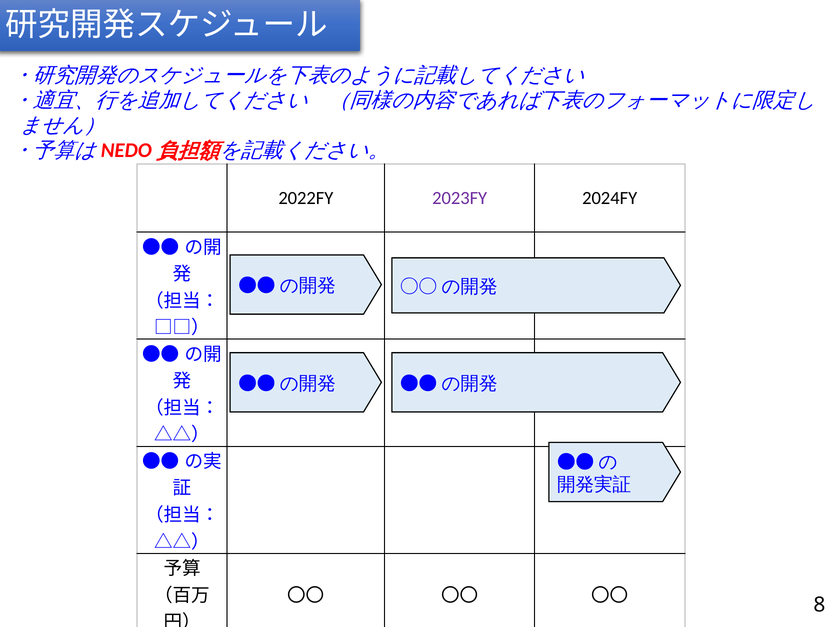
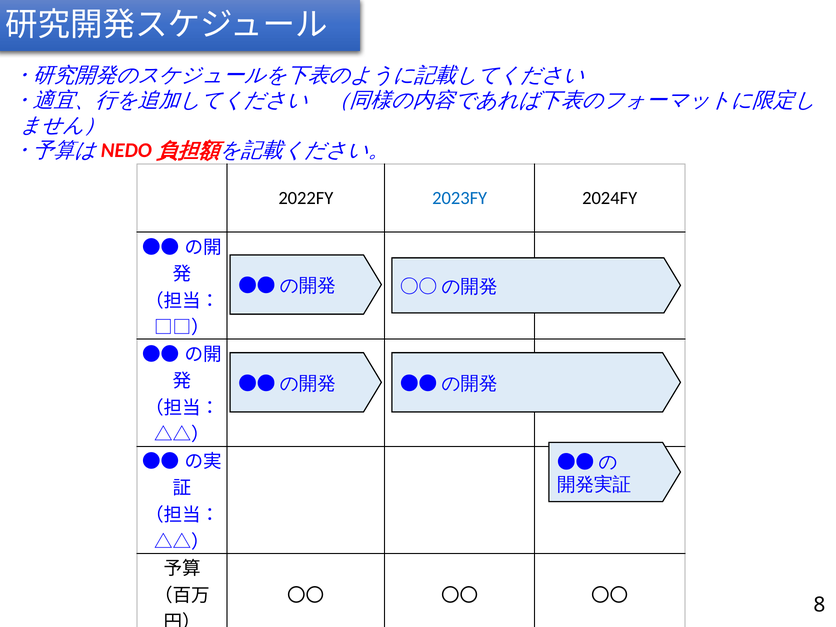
2023FY colour: purple -> blue (460, 198)
